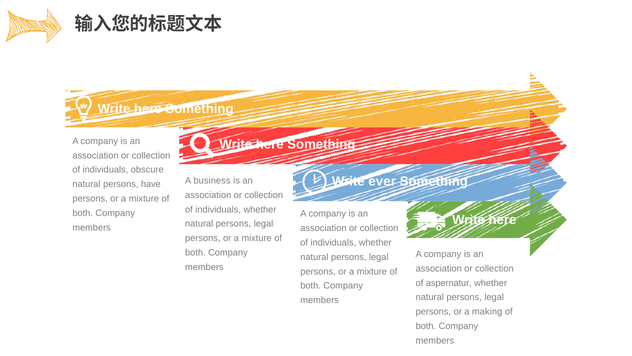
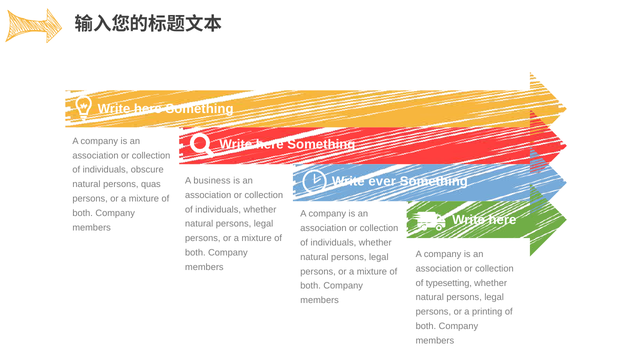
have: have -> quas (151, 184)
aspernatur: aspernatur -> typesetting (449, 283)
making: making -> printing (487, 311)
